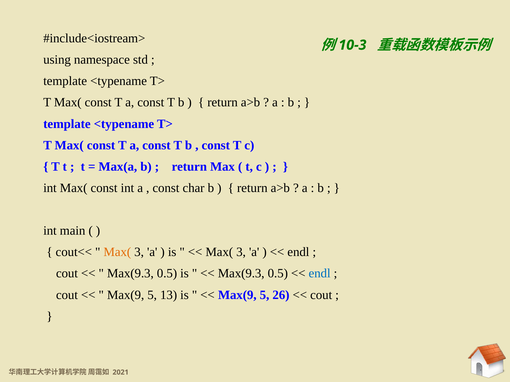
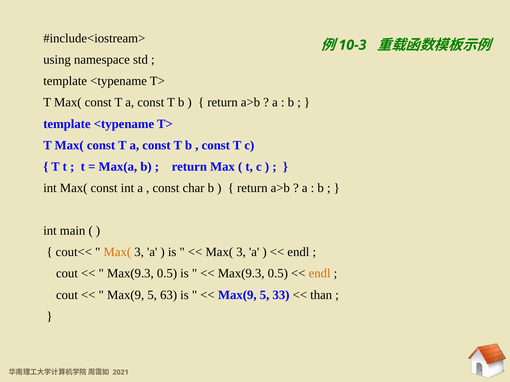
endl colour: blue -> orange (320, 274)
13: 13 -> 63 (169, 295)
26: 26 -> 33 (281, 295)
cout: cout -> than (321, 295)
